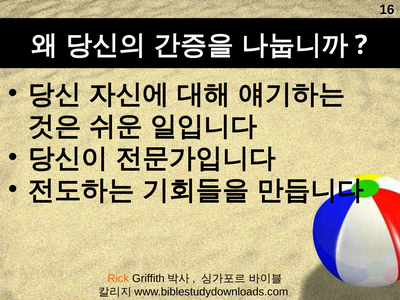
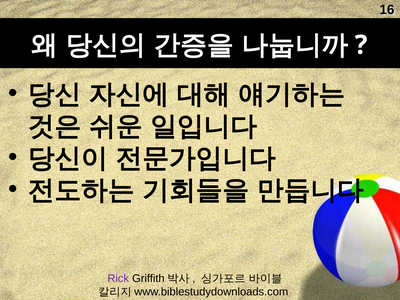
Rick colour: orange -> purple (118, 278)
